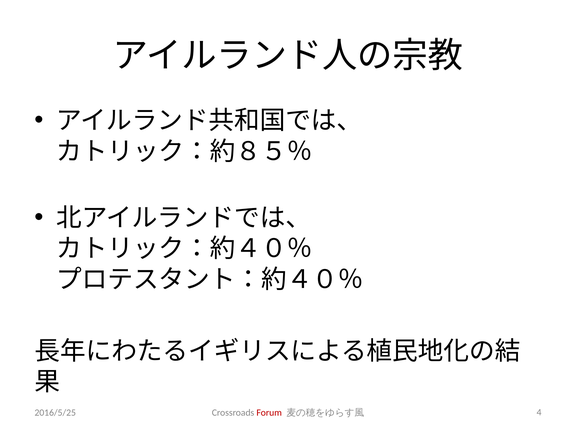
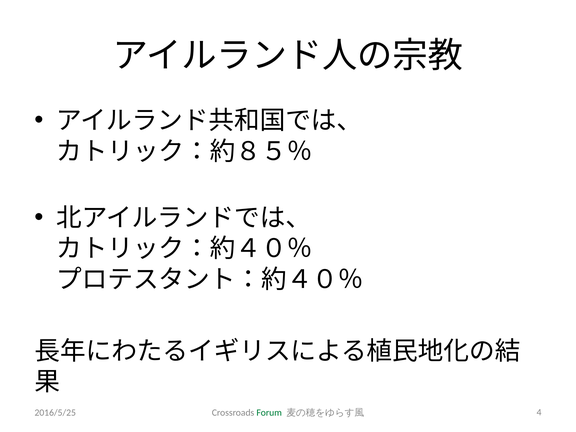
Forum colour: red -> green (269, 413)
